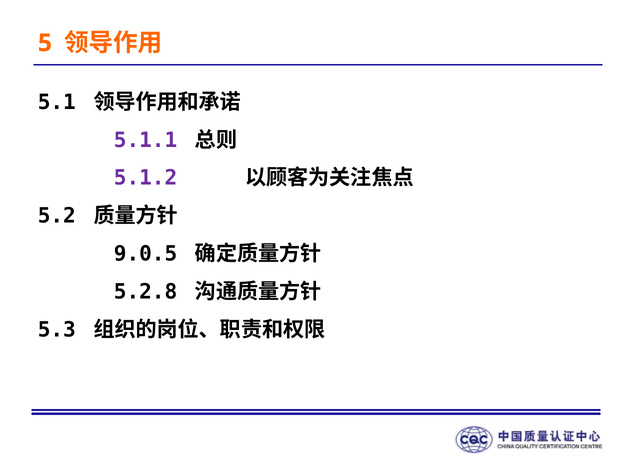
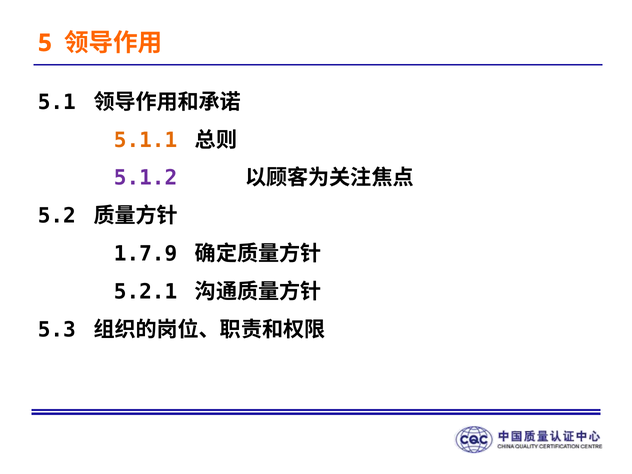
5.1.1 colour: purple -> orange (146, 140)
9.0.5: 9.0.5 -> 1.7.9 (146, 254)
5.2.8: 5.2.8 -> 5.2.1 (146, 292)
